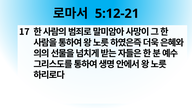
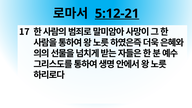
5:12-21 underline: none -> present (117, 14)
